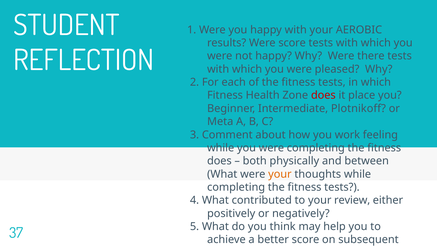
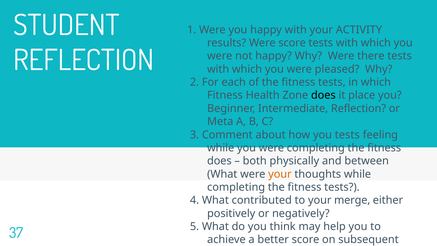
AEROBIC: AEROBIC -> ACTIVITY (359, 30)
does colour: red -> black (323, 95)
Intermediate Plotnikoff: Plotnikoff -> Reflection (358, 108)
you work: work -> tests (347, 135)
review: review -> merge (352, 200)
